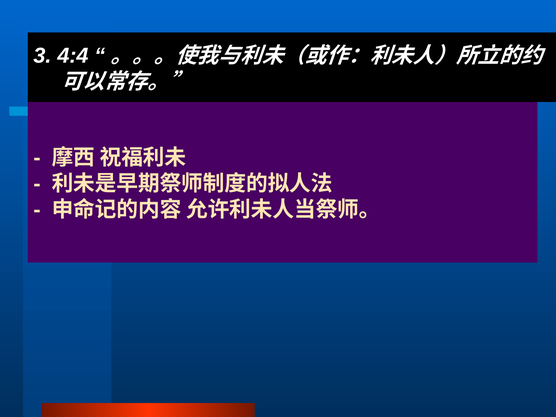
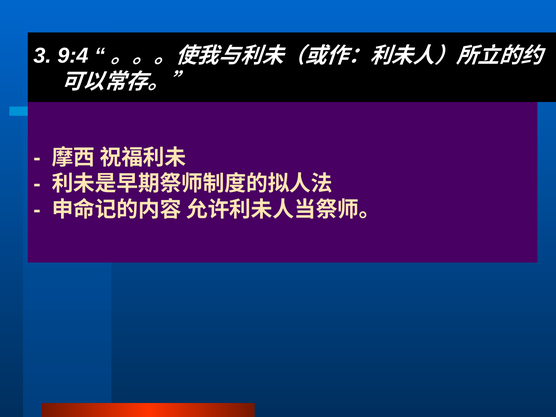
4:4: 4:4 -> 9:4 (73, 56)
